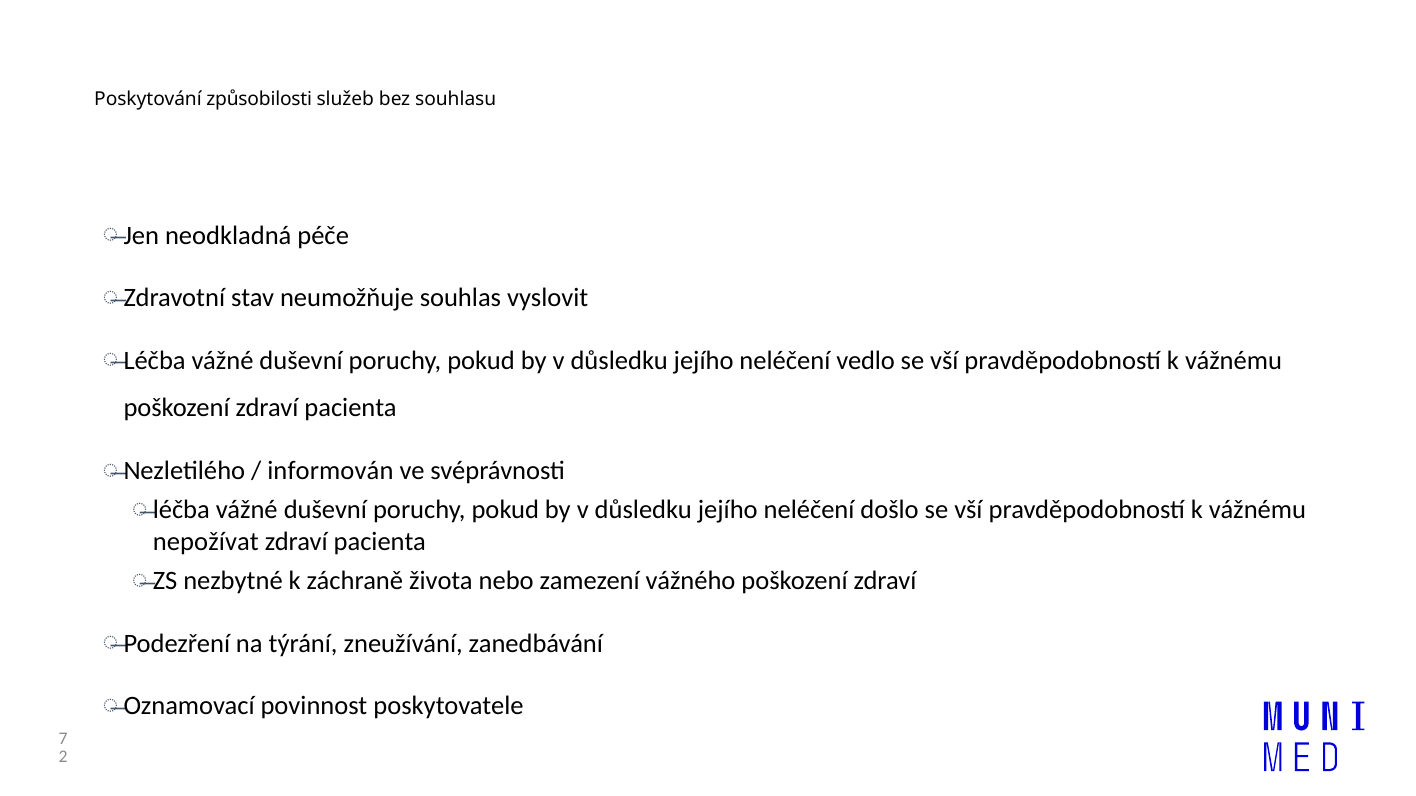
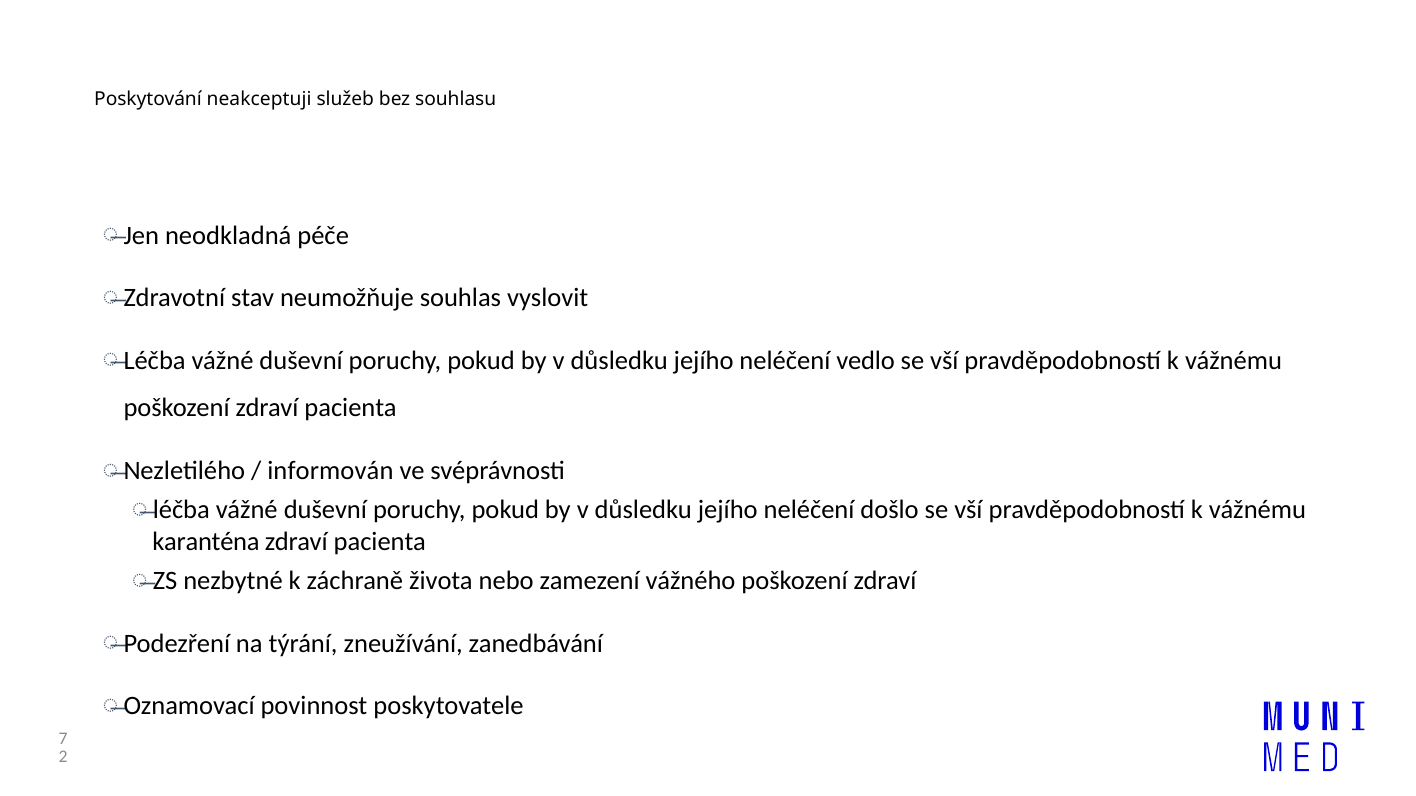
způsobilosti: způsobilosti -> neakceptuji (259, 99)
nepožívat: nepožívat -> karanténa (206, 542)
